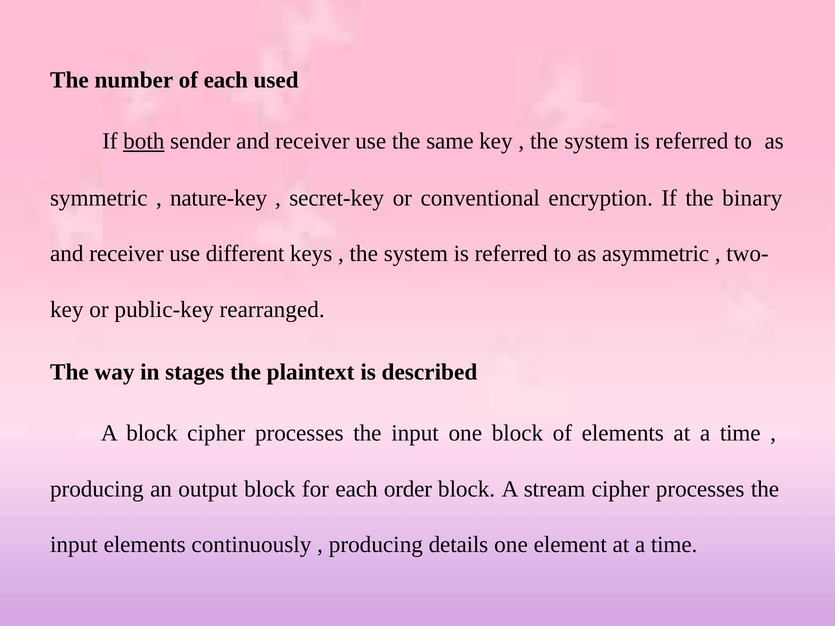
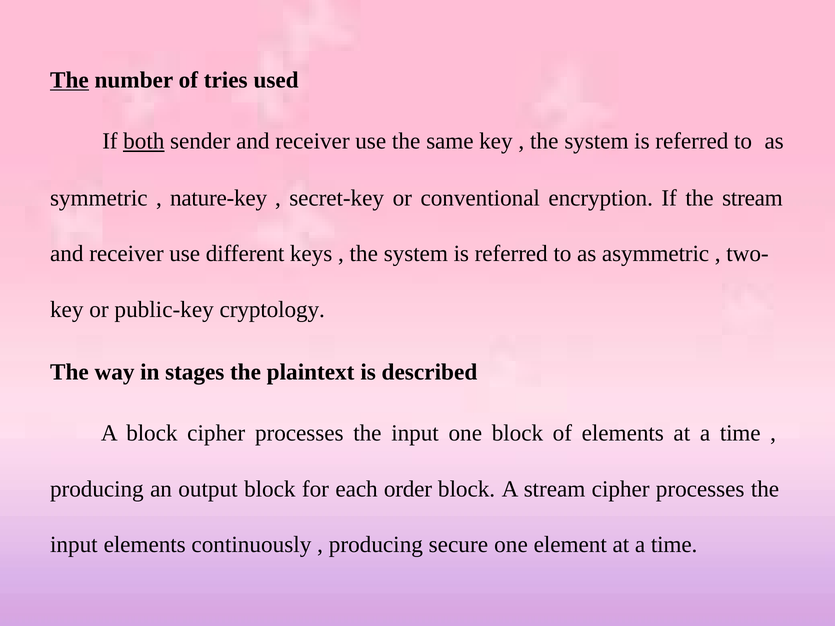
The underline: none -> present (69, 80)
of each: each -> tries (226, 80)
the binary: binary -> stream (752, 198)
rearranged: rearranged -> cryptology (272, 310)
details: details -> secure (458, 545)
